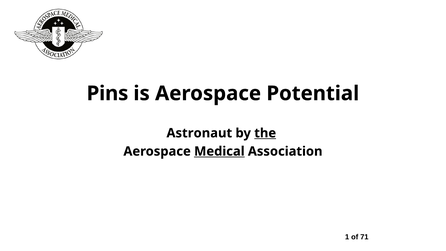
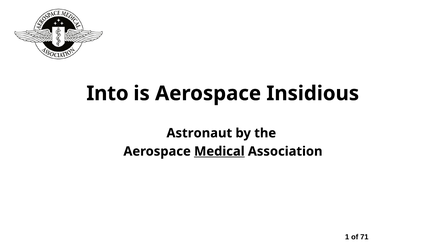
Pins: Pins -> Into (107, 93)
Potential: Potential -> Insidious (313, 93)
the underline: present -> none (265, 133)
